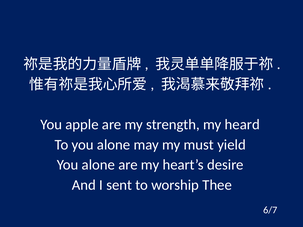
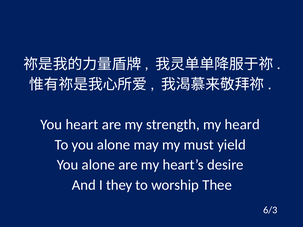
apple: apple -> heart (82, 125)
sent: sent -> they (119, 185)
6/7: 6/7 -> 6/3 (270, 210)
